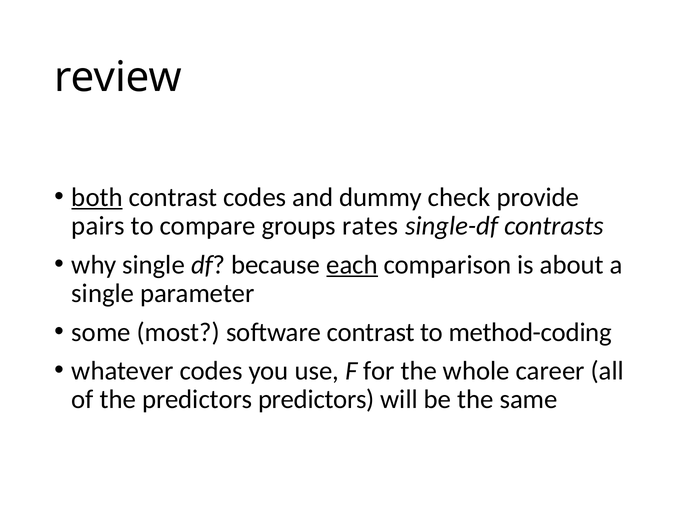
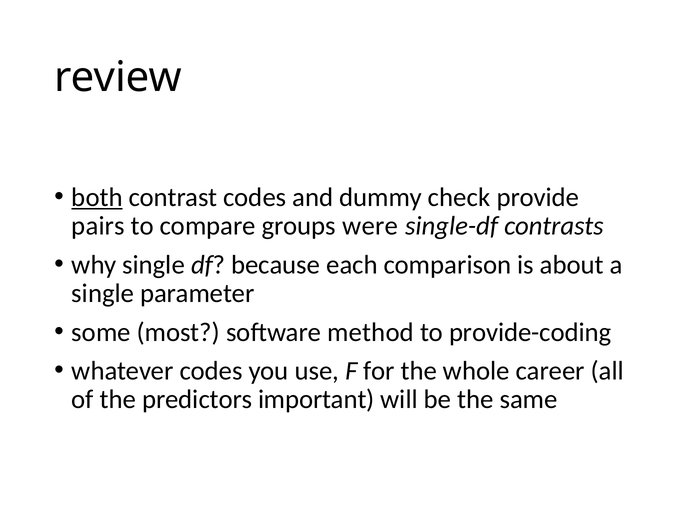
rates: rates -> were (370, 226)
each underline: present -> none (352, 265)
software contrast: contrast -> method (371, 332)
method-coding: method-coding -> provide-coding (530, 332)
predictors predictors: predictors -> important (316, 399)
